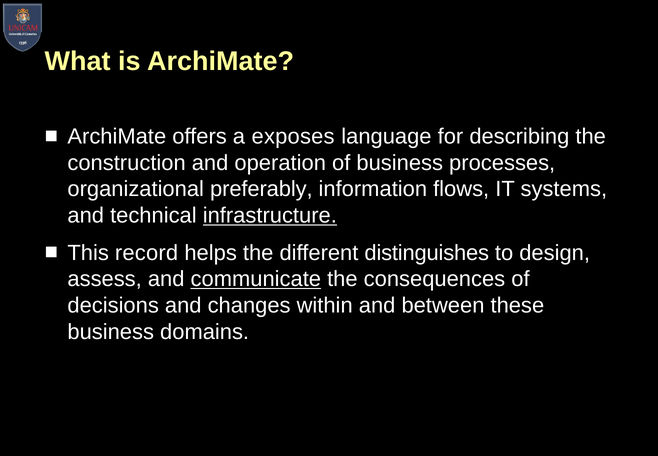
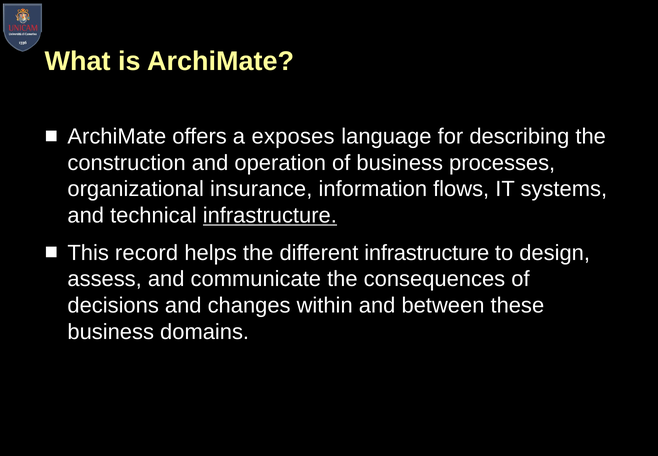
preferably: preferably -> insurance (261, 189)
different distinguishes: distinguishes -> infrastructure (427, 253)
communicate underline: present -> none (256, 279)
